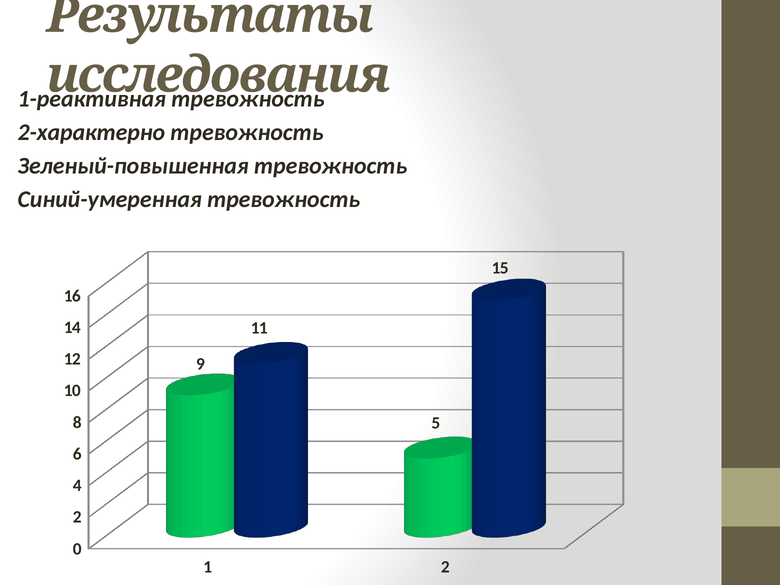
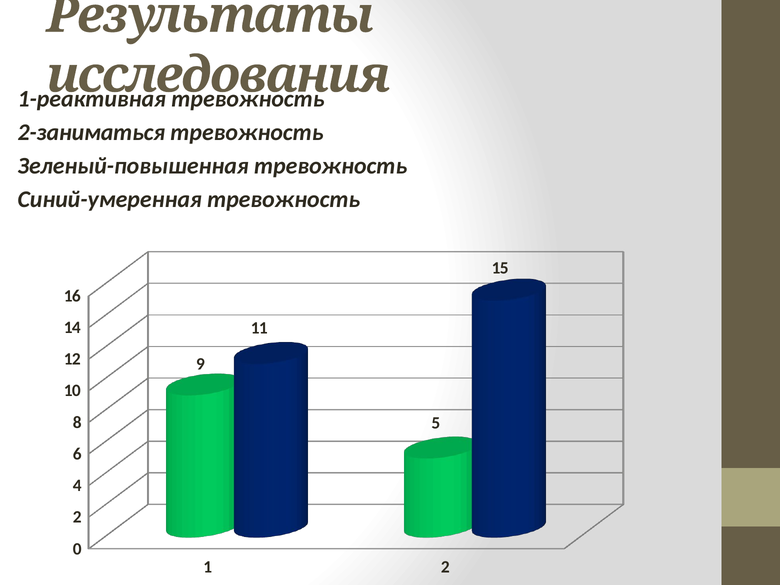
2-характерно: 2-характерно -> 2-заниматься (91, 132)
